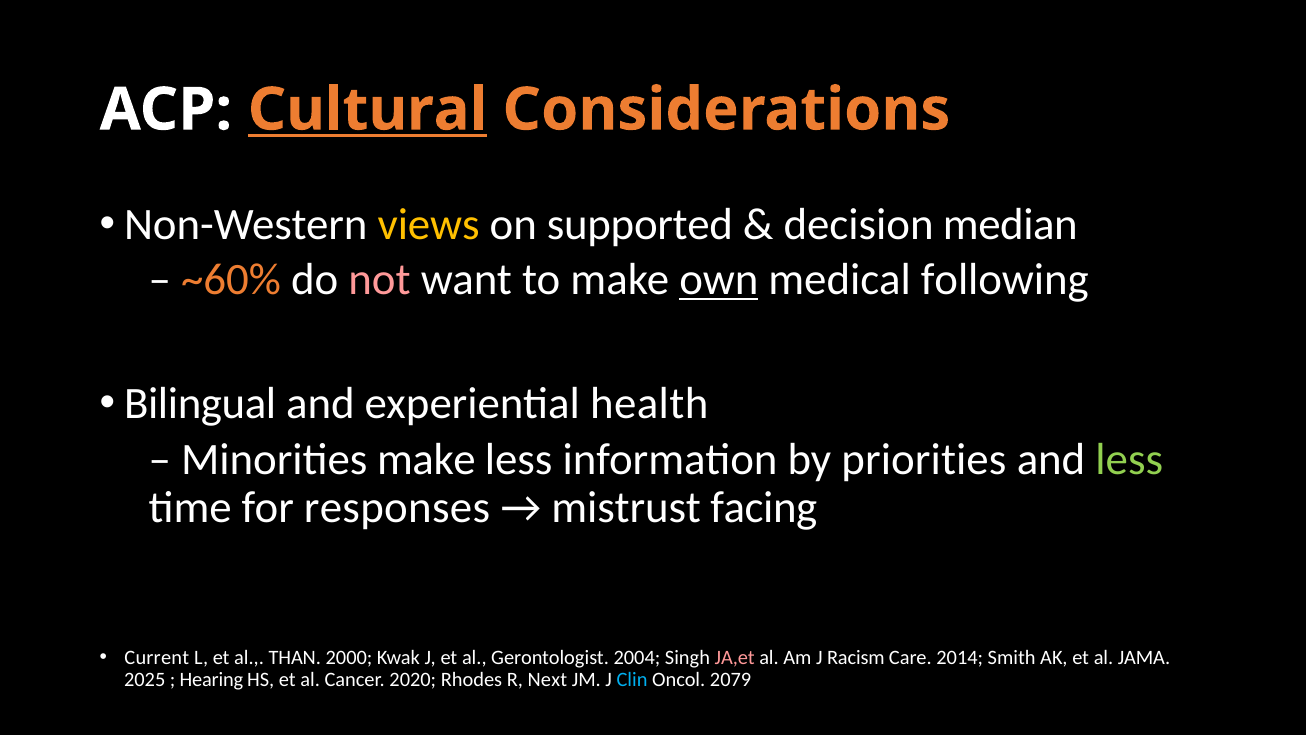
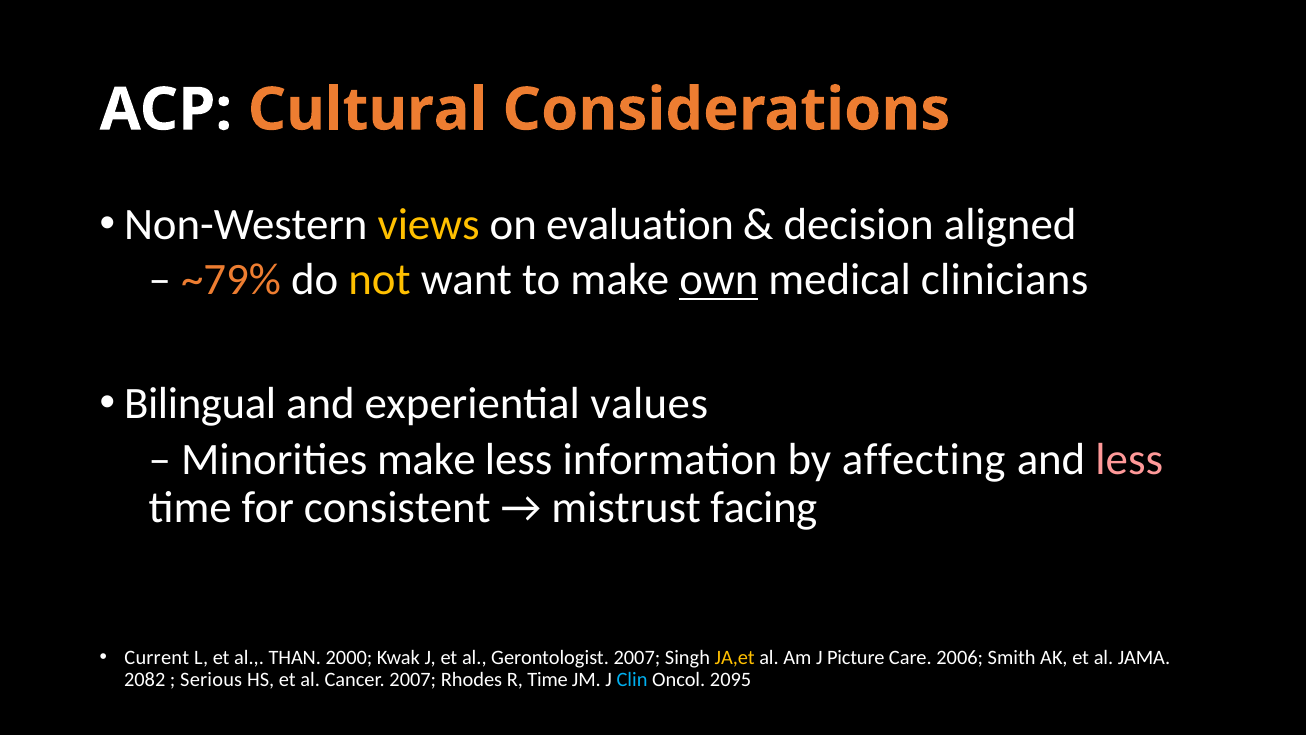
Cultural underline: present -> none (367, 110)
supported: supported -> evaluation (640, 224)
median: median -> aligned (1010, 224)
~60%: ~60% -> ~79% (231, 280)
not colour: pink -> yellow (379, 280)
following: following -> clinicians (1005, 280)
health: health -> values (649, 404)
priorities: priorities -> affecting (924, 459)
less colour: light green -> pink (1129, 459)
responses: responses -> consistent (397, 508)
Gerontologist 2004: 2004 -> 2007 (637, 657)
JA,et colour: pink -> yellow (735, 657)
Racism: Racism -> Picture (856, 657)
2014: 2014 -> 2006 (960, 657)
2025: 2025 -> 2082 (145, 679)
Hearing: Hearing -> Serious (211, 679)
Cancer 2020: 2020 -> 2007 (413, 679)
R Next: Next -> Time (548, 679)
2079: 2079 -> 2095 (731, 679)
